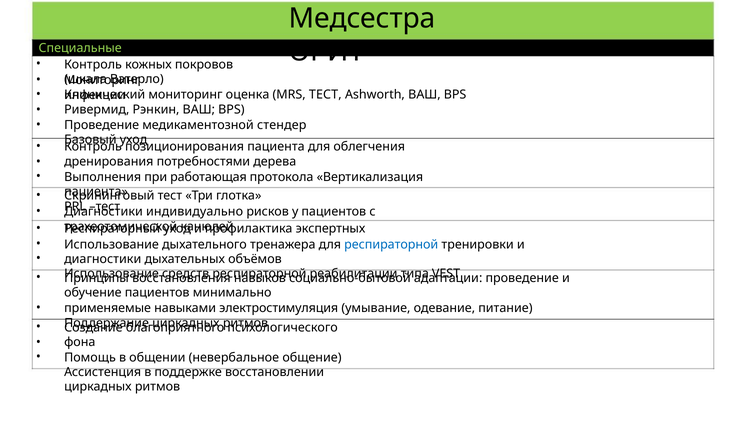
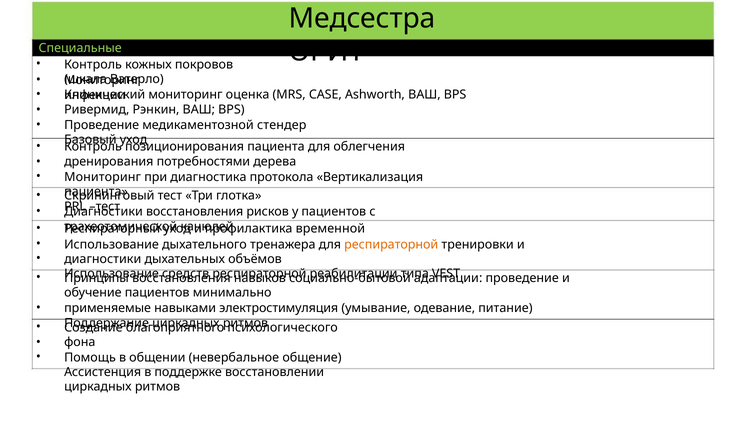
MRS ТЕСТ: ТЕСТ -> CASE (325, 95)
Выполнения: Выполнения -> Мониторинг (103, 177)
работающая: работающая -> диагностика (208, 177)
индивидуально: индивидуально -> восстановления (195, 212)
экспертных: экспертных -> временной (330, 229)
респираторной colour: blue -> orange (391, 244)
